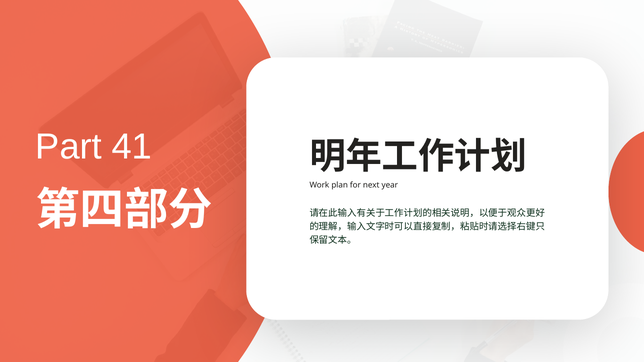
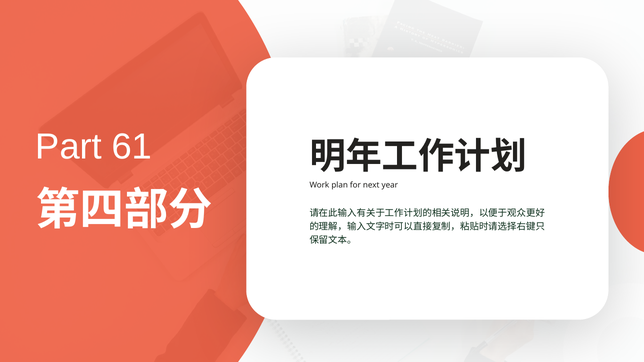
41: 41 -> 61 (132, 147)
